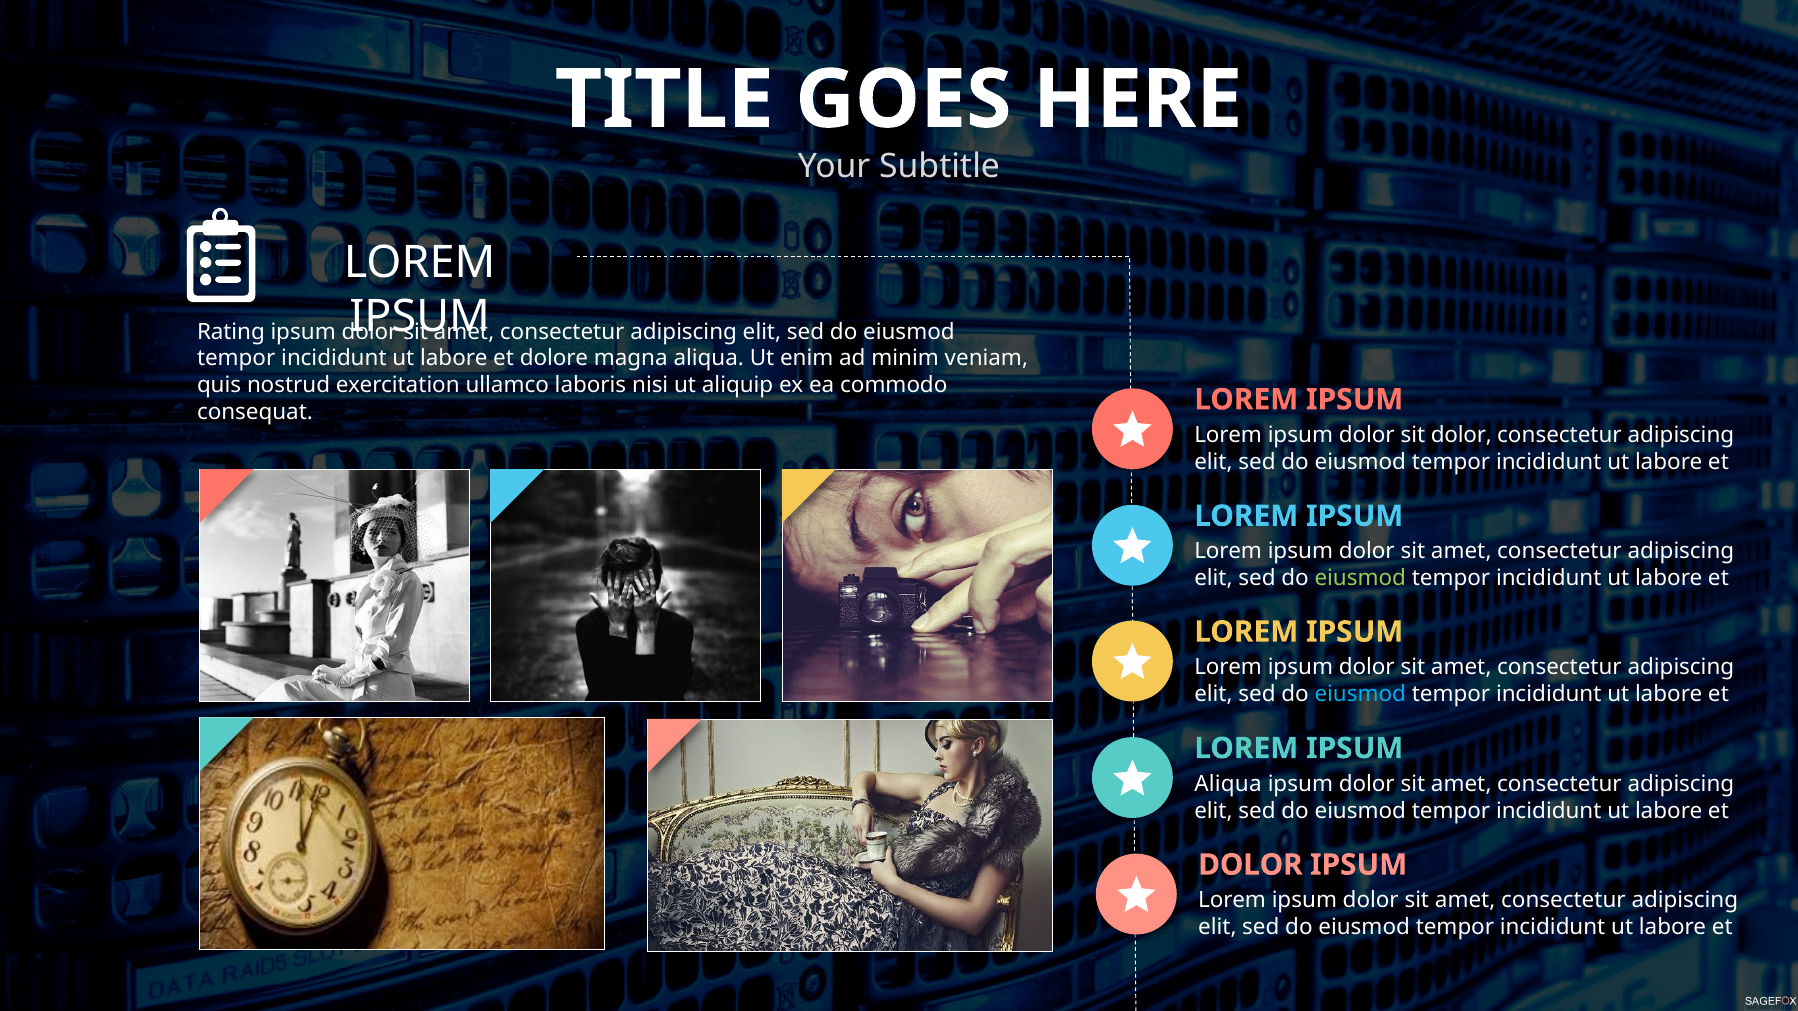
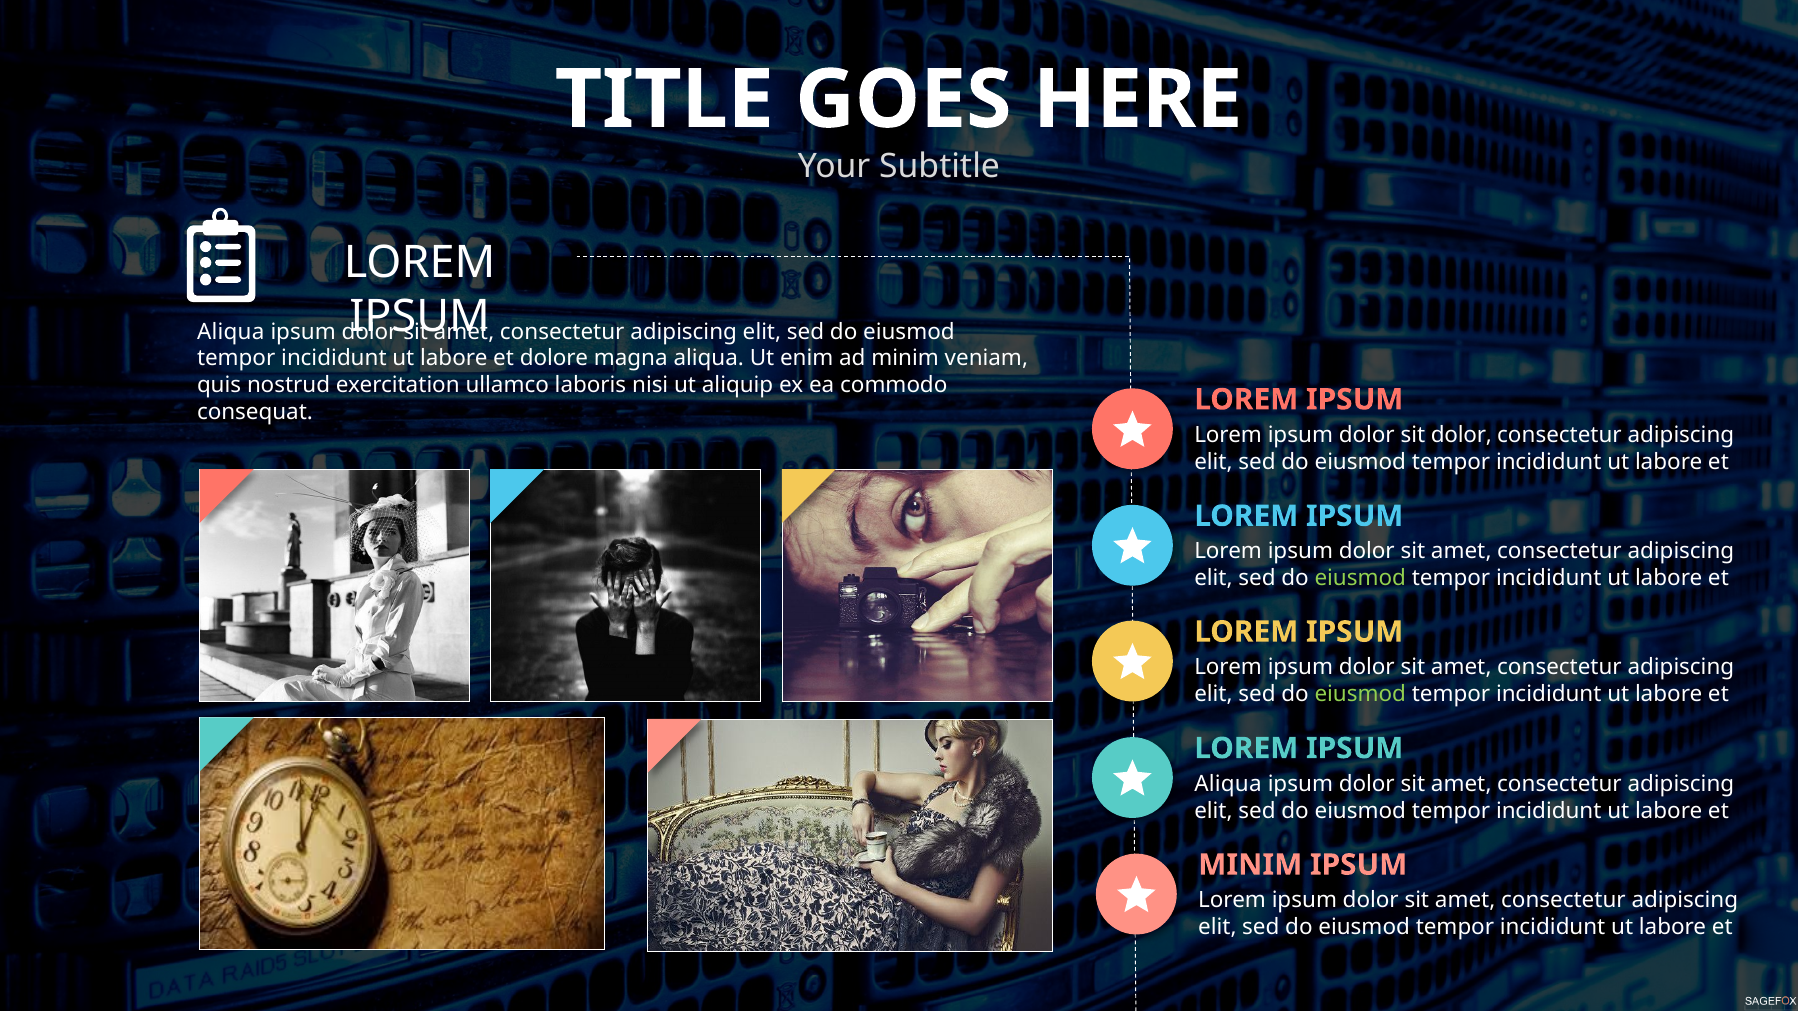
Rating: Rating -> Aliqua (231, 332)
eiusmod colour: light blue -> light green (1360, 694)
DOLOR: DOLOR -> MINIM (1250, 865)
